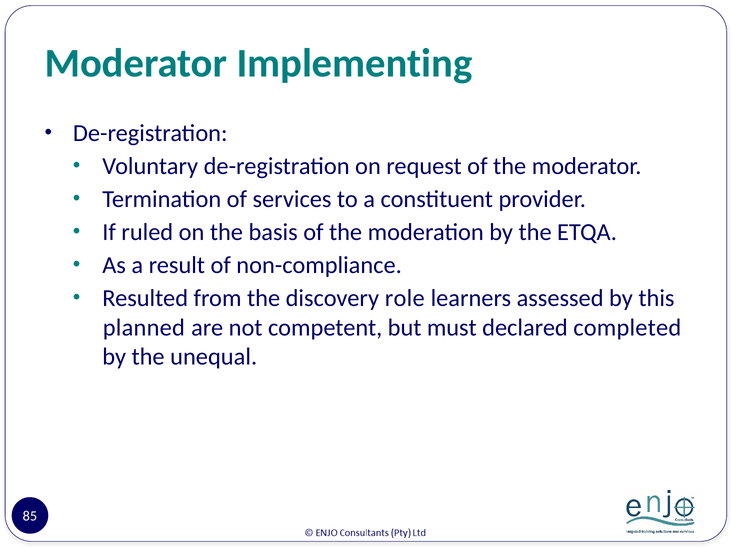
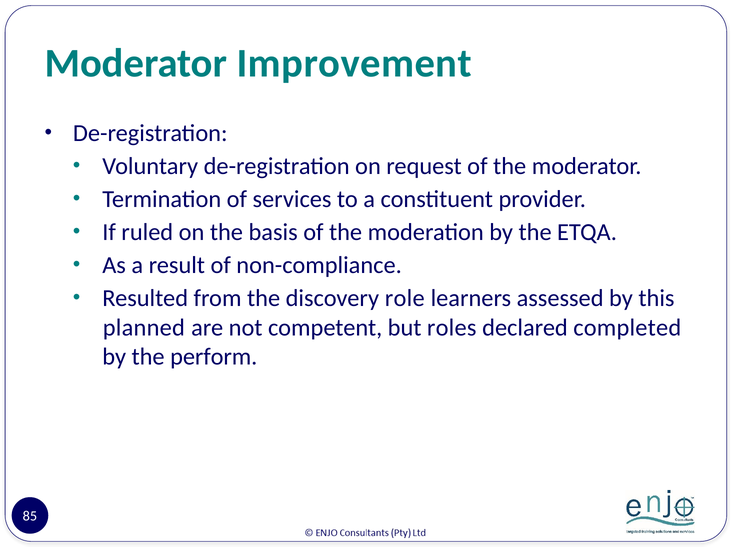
Implementing: Implementing -> Improvement (354, 63)
must: must -> roles (452, 328)
unequal: unequal -> perform (214, 357)
